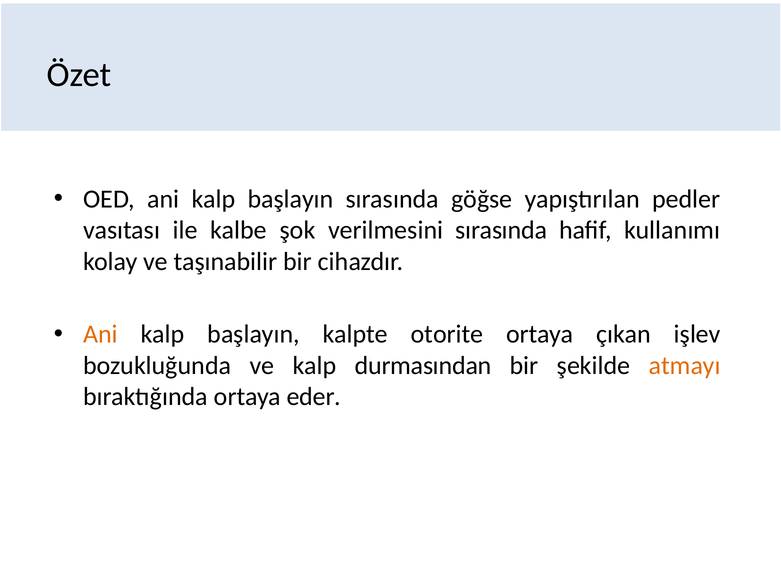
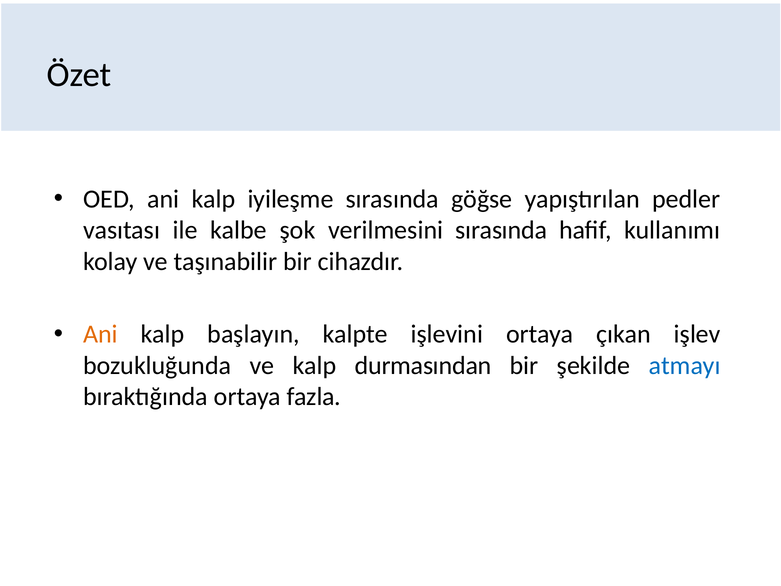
OED ani kalp başlayın: başlayın -> iyileşme (291, 199)
otorite: otorite -> işlevini (447, 334)
atmayı colour: orange -> blue (685, 365)
eder: eder -> fazla (314, 397)
